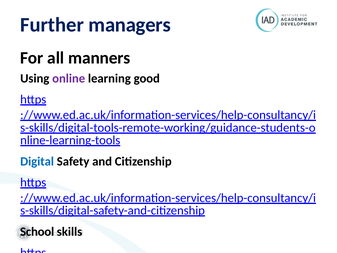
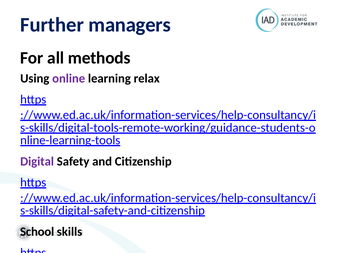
manners: manners -> methods (99, 58)
good: good -> relax (147, 78)
Digital colour: blue -> purple (37, 161)
